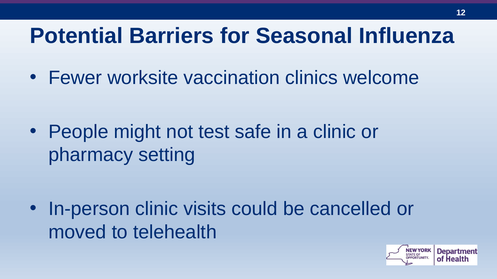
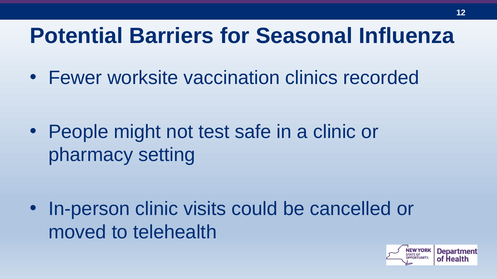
welcome: welcome -> recorded (381, 78)
